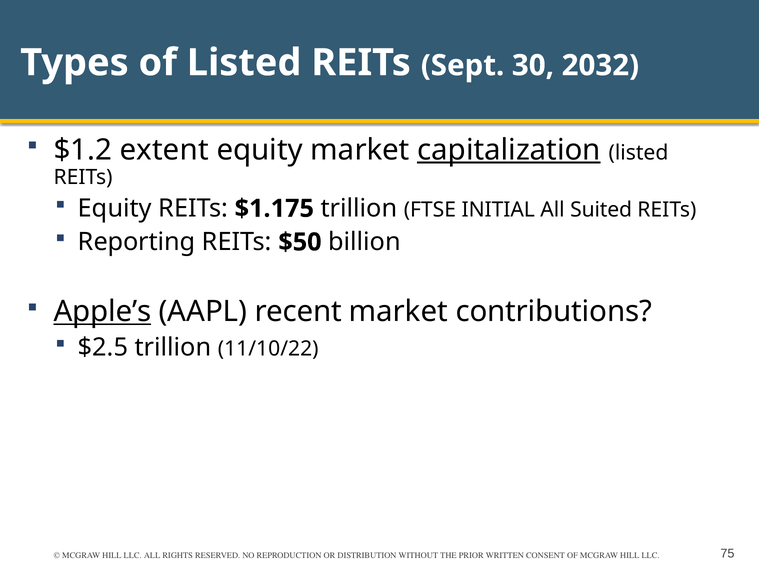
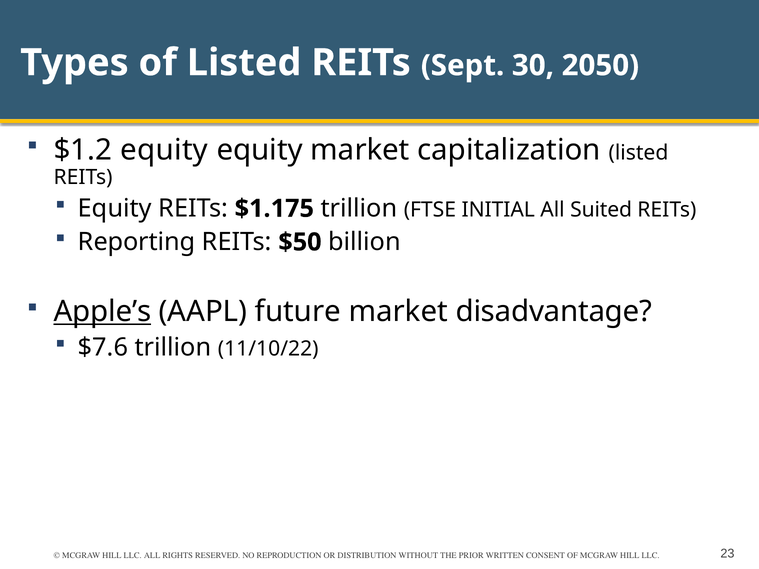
2032: 2032 -> 2050 (600, 65)
$1.2 extent: extent -> equity (164, 150)
capitalization underline: present -> none (509, 150)
recent: recent -> future (298, 312)
contributions: contributions -> disadvantage (554, 312)
$2.5: $2.5 -> $7.6 (103, 348)
75: 75 -> 23 (727, 554)
